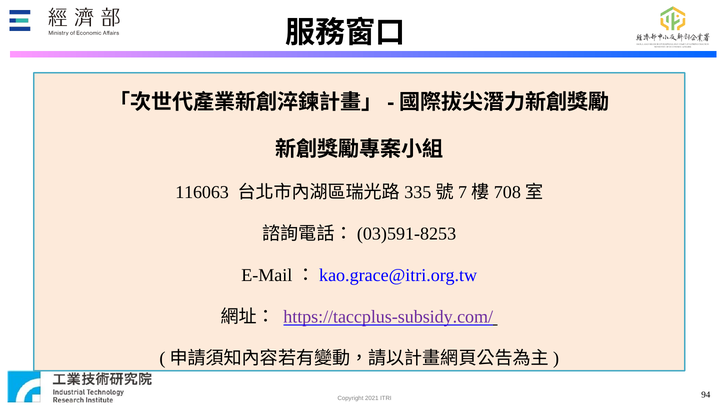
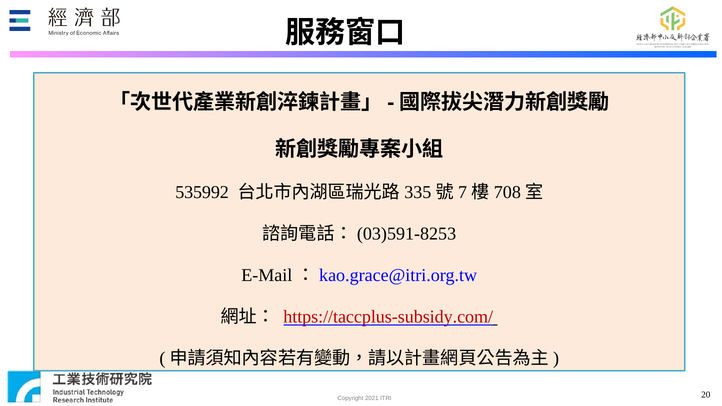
116063: 116063 -> 535992 (202, 192)
https://taccplus-subsidy.com/ colour: purple -> red (388, 317)
94: 94 -> 20 (706, 395)
